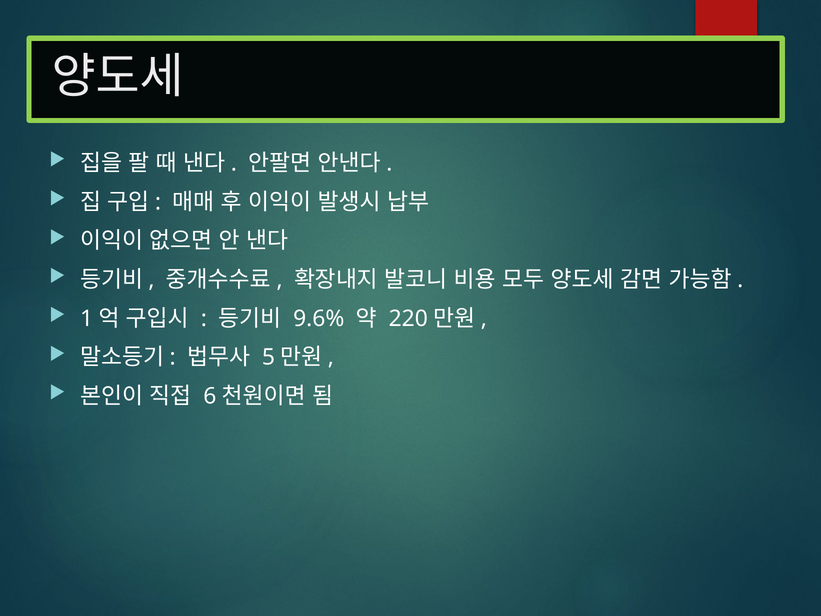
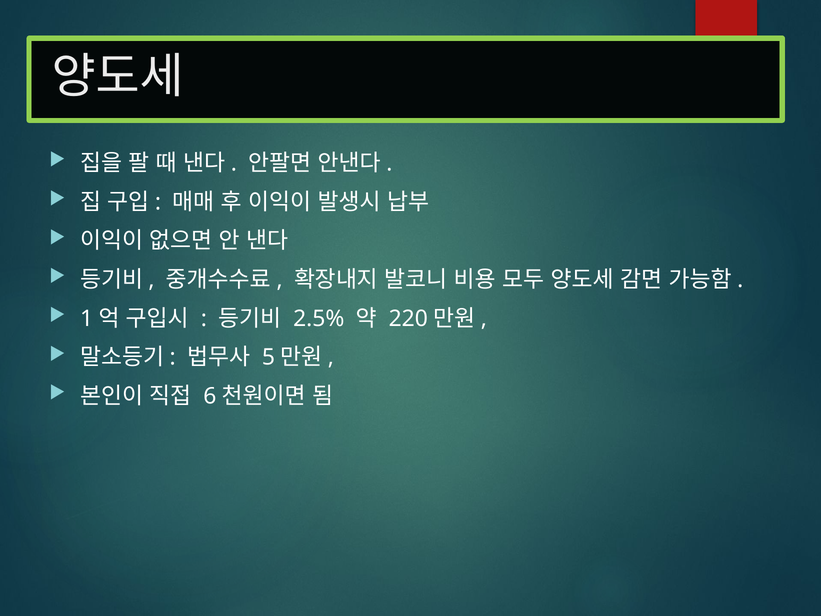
9.6%: 9.6% -> 2.5% (319, 318)
